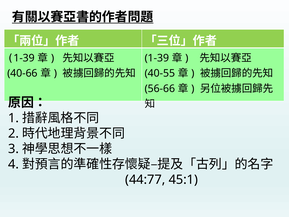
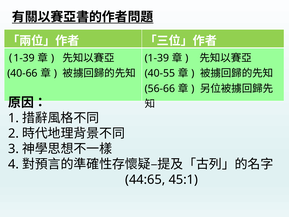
44:77: 44:77 -> 44:65 (145, 180)
